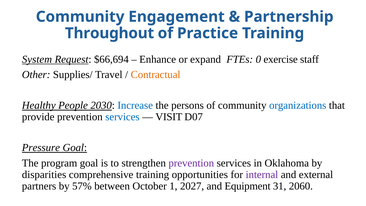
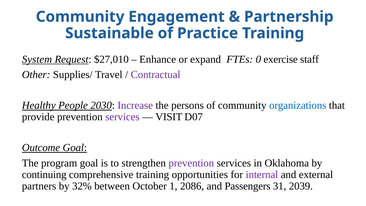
Throughout: Throughout -> Sustainable (109, 33)
$66,694: $66,694 -> $27,010 (111, 59)
Contractual colour: orange -> purple (156, 75)
Increase colour: blue -> purple (135, 105)
services colour: blue -> purple (122, 117)
Pressure: Pressure -> Outcome (41, 148)
disparities: disparities -> continuing (44, 174)
57%: 57% -> 32% (82, 186)
2027: 2027 -> 2086 (192, 186)
Equipment: Equipment -> Passengers (248, 186)
2060: 2060 -> 2039 (301, 186)
